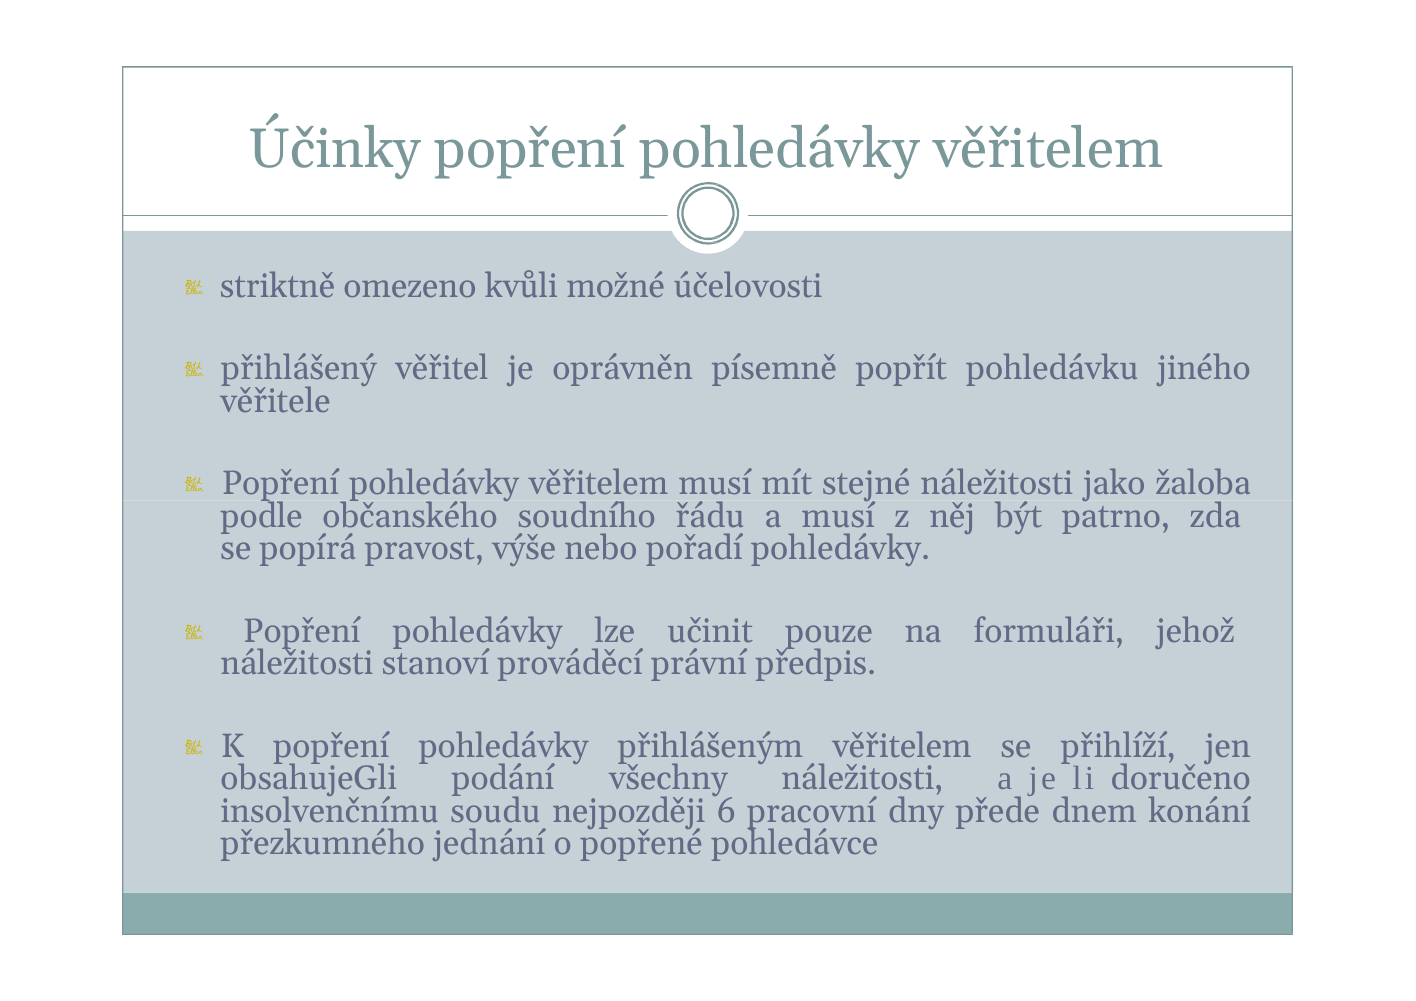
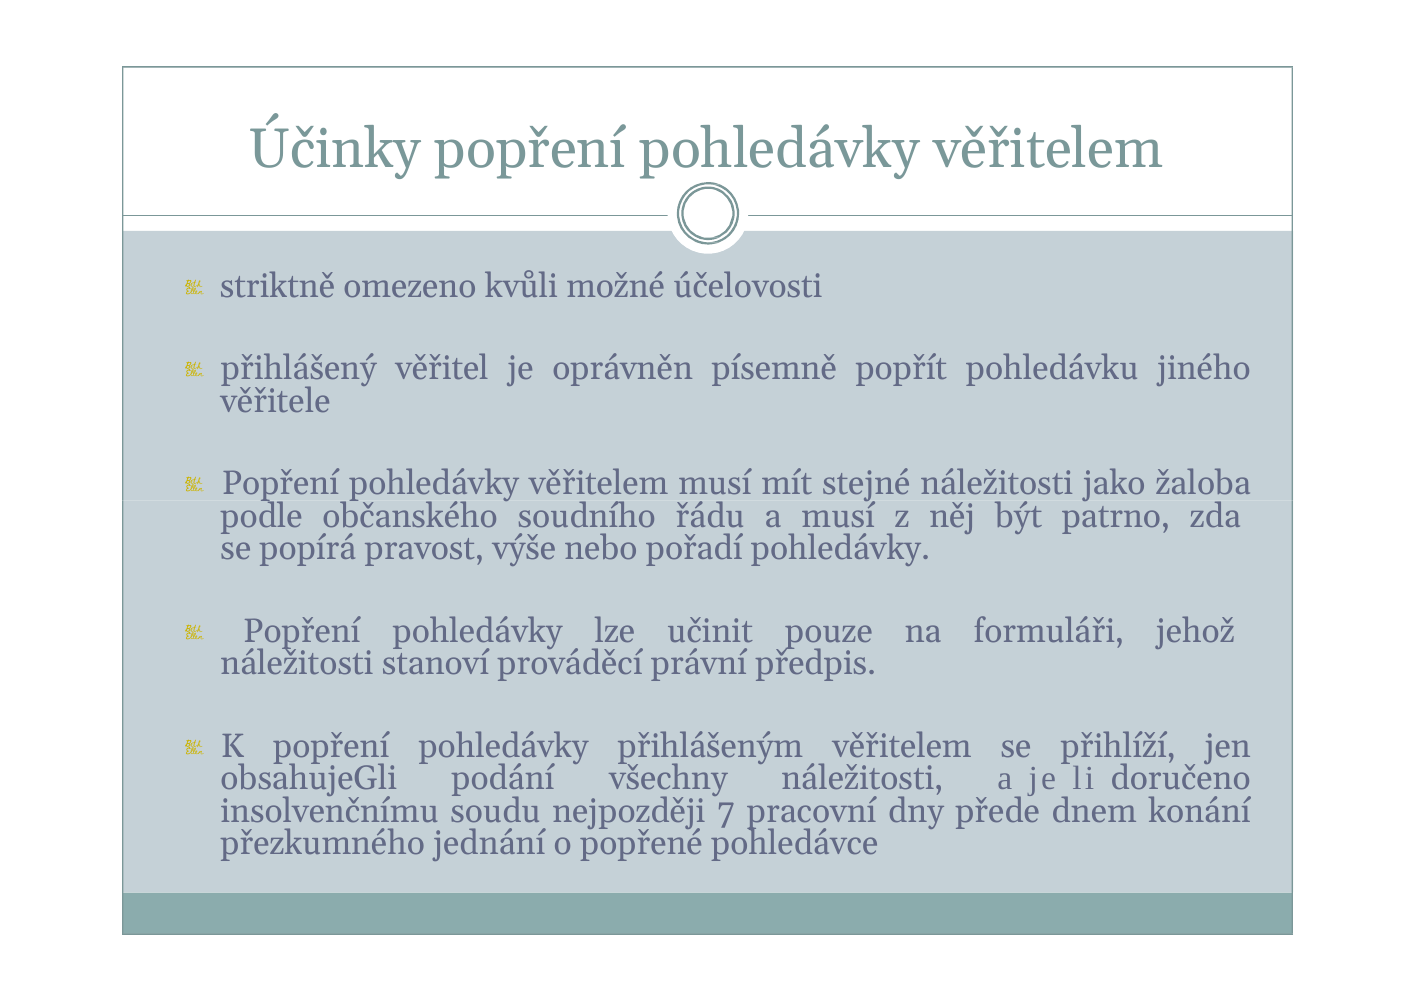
6: 6 -> 7 (726, 811)
